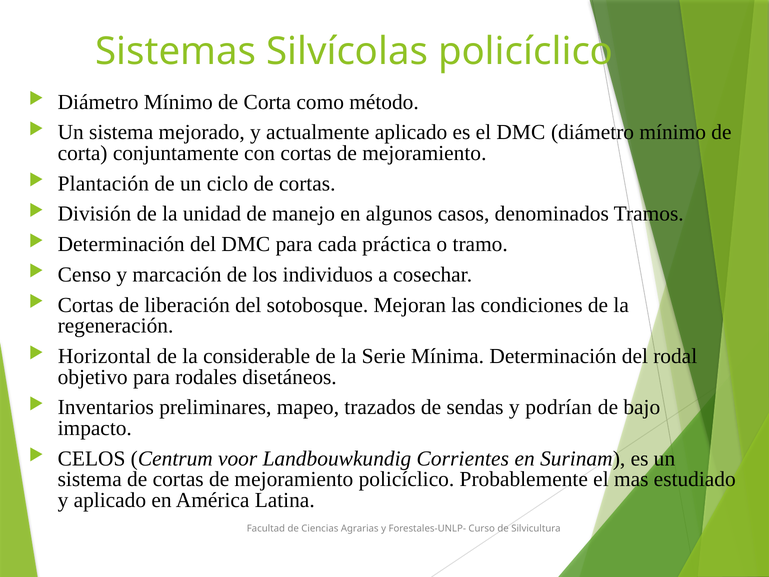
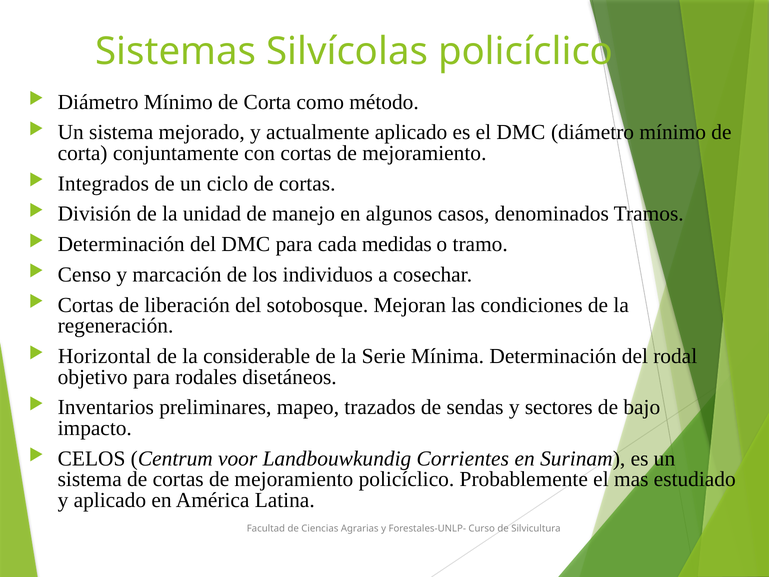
Plantación: Plantación -> Integrados (103, 183)
práctica: práctica -> medidas (397, 244)
podrían: podrían -> sectores (559, 407)
